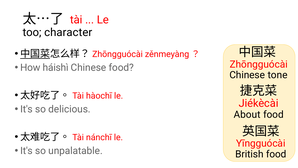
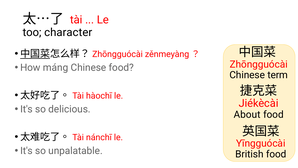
háishì: háishì -> máng (56, 67)
tone: tone -> term (278, 75)
